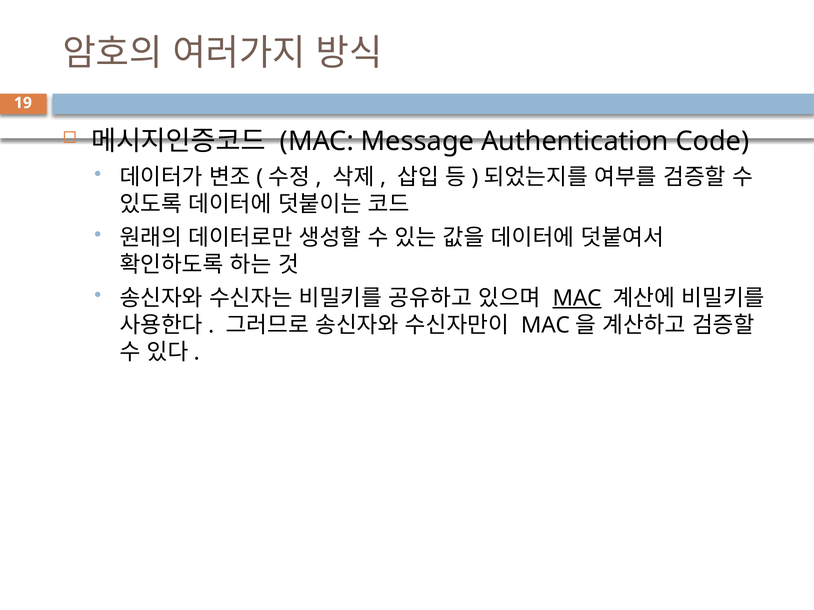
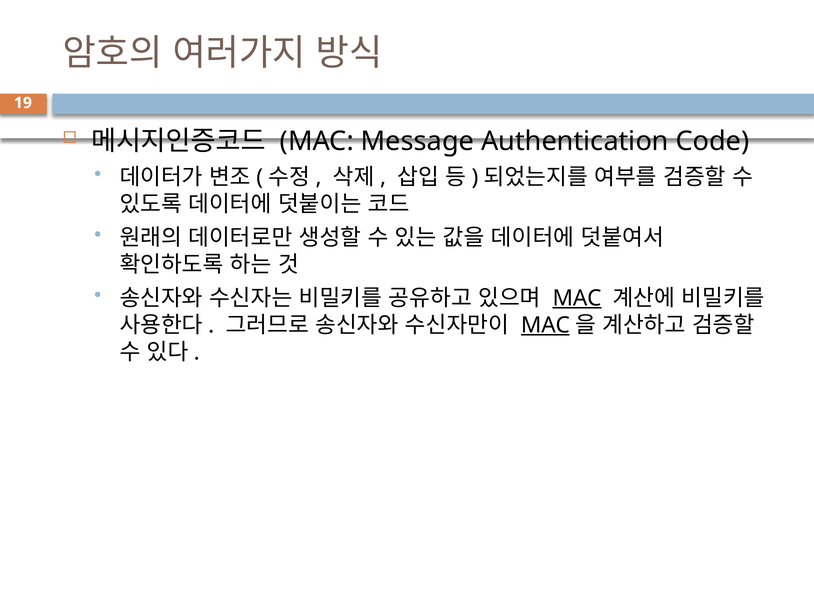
MAC underline: none -> present (545, 325)
